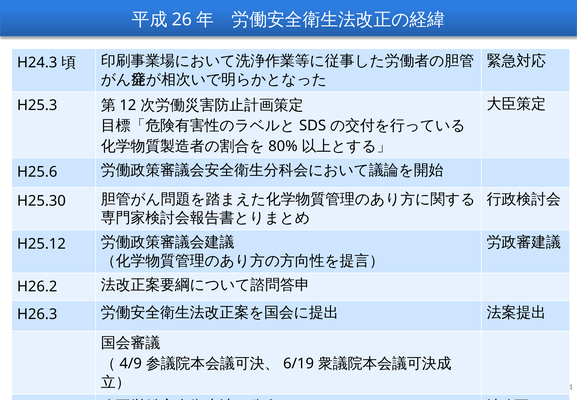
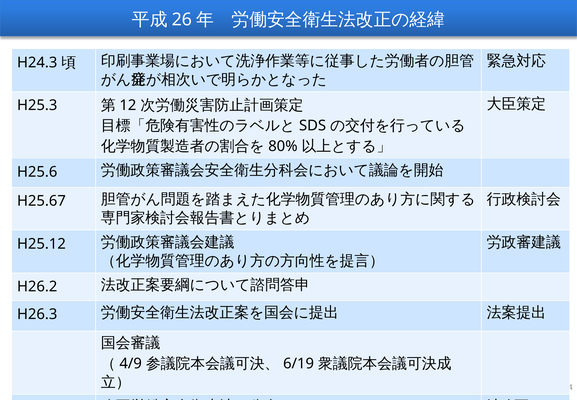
H25.30: H25.30 -> H25.67 (41, 201)
